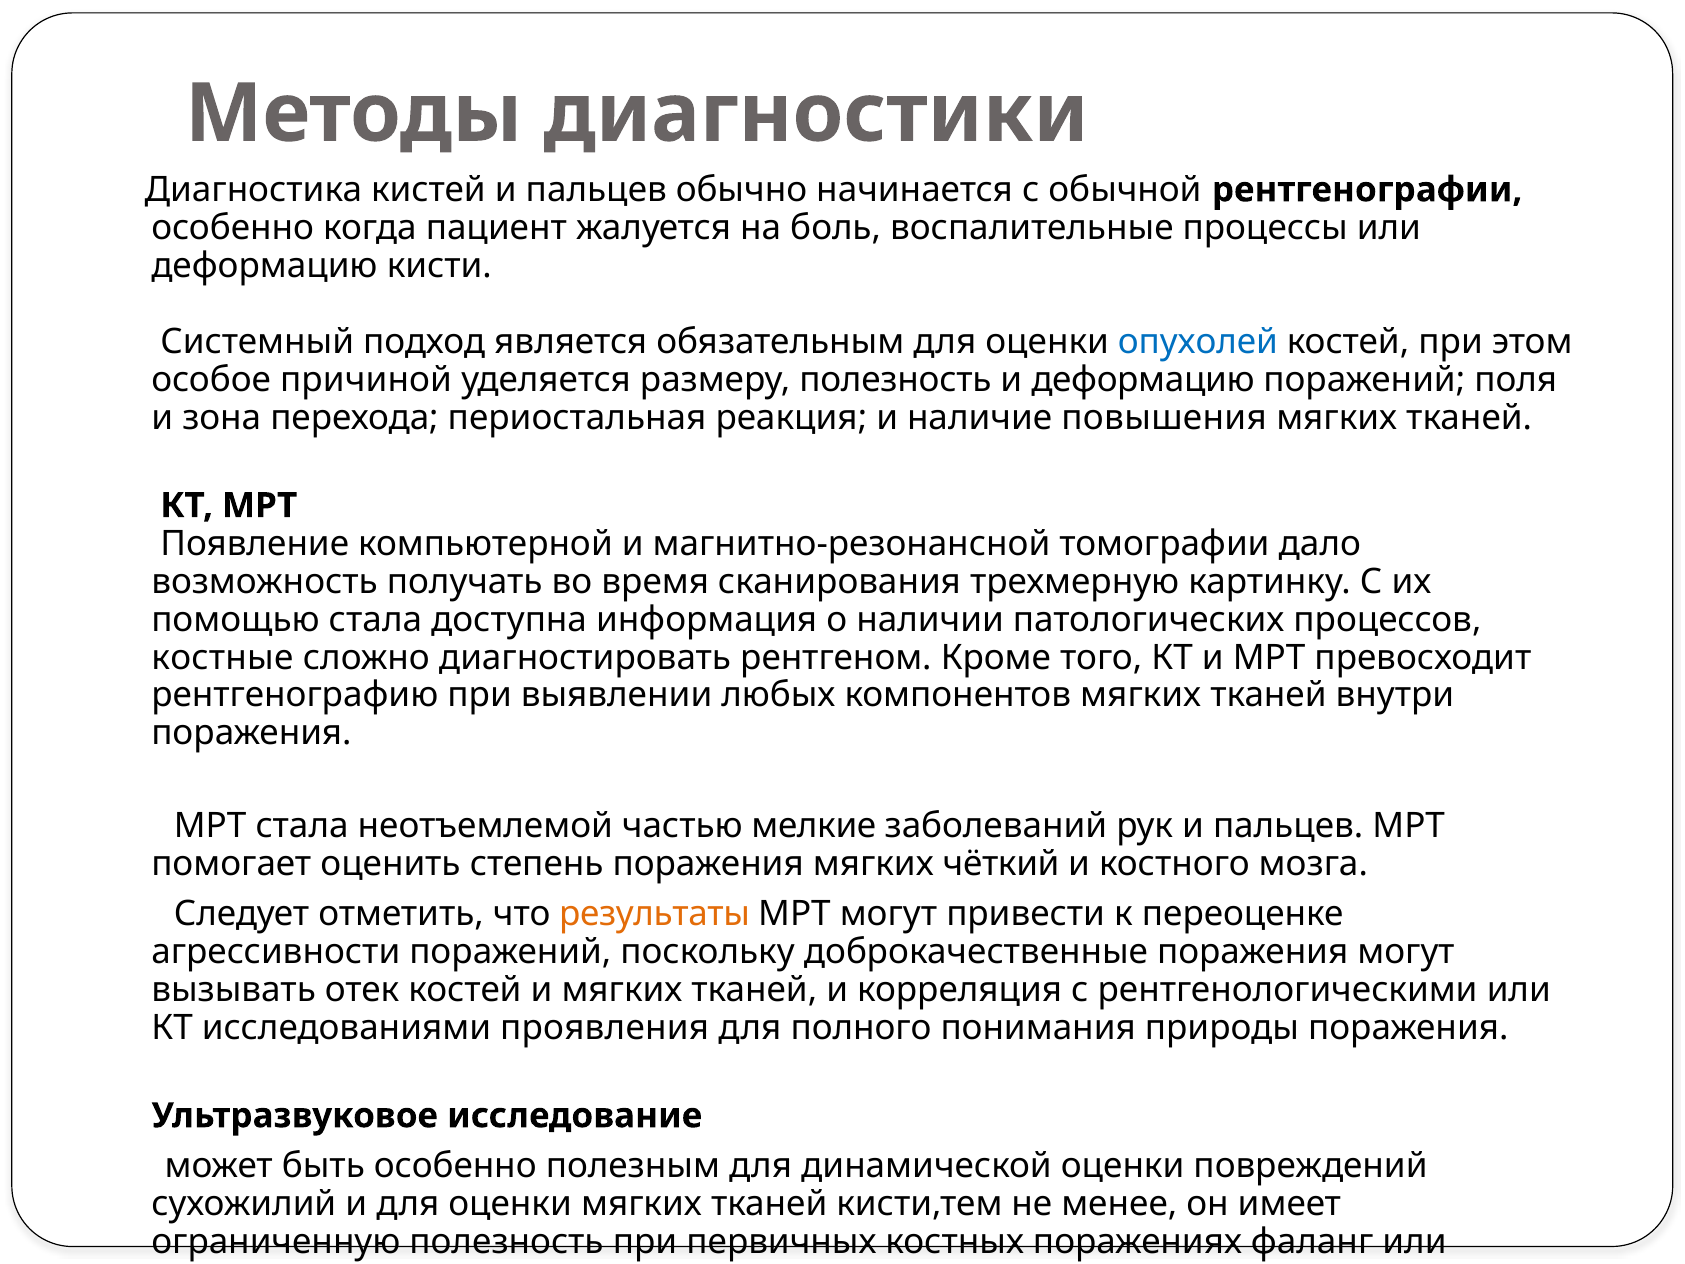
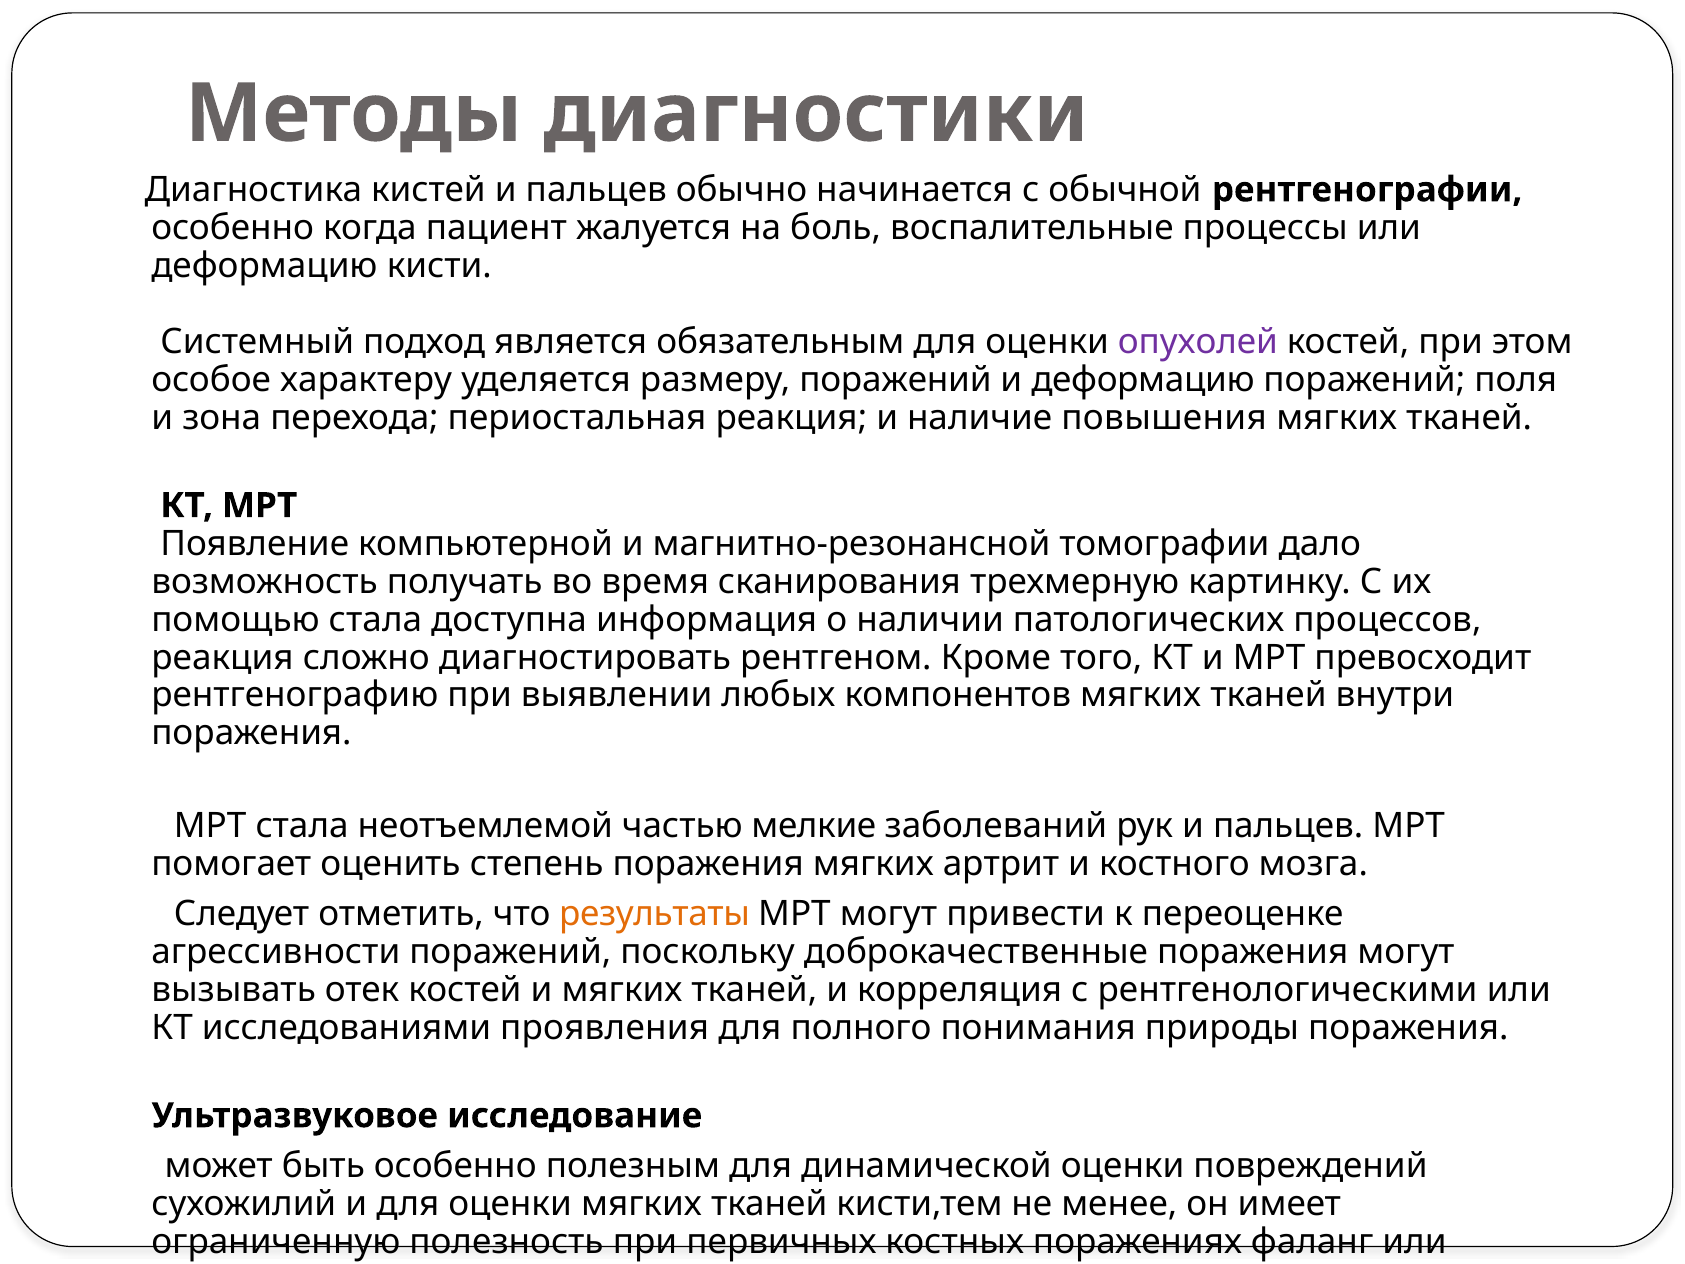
опухолей colour: blue -> purple (1198, 342)
причиной: причиной -> характеру (366, 379)
размеру полезность: полезность -> поражений (895, 379)
костные: костные -> реакция (223, 657)
чёткий: чёткий -> артрит (1001, 863)
